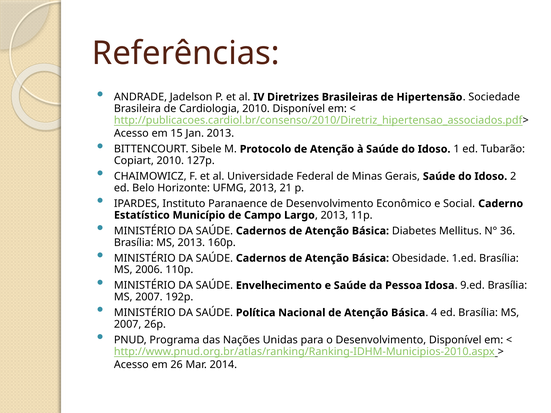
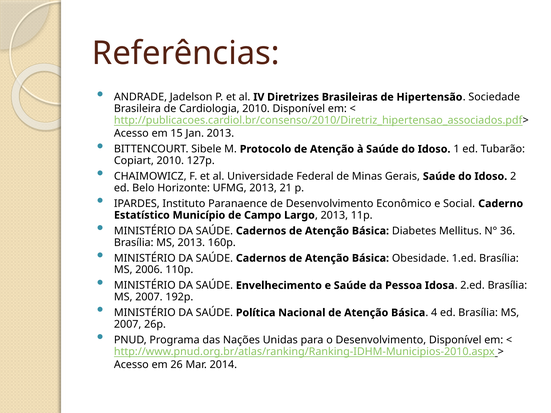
9.ed: 9.ed -> 2.ed (473, 286)
